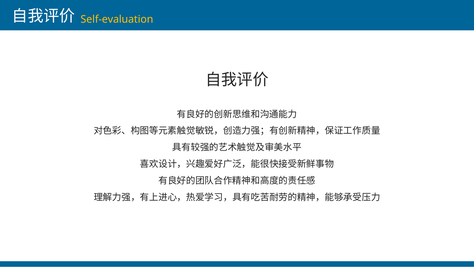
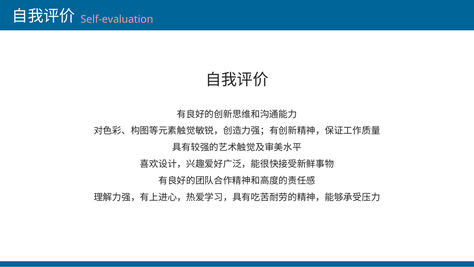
Self-evaluation colour: yellow -> pink (117, 19)
